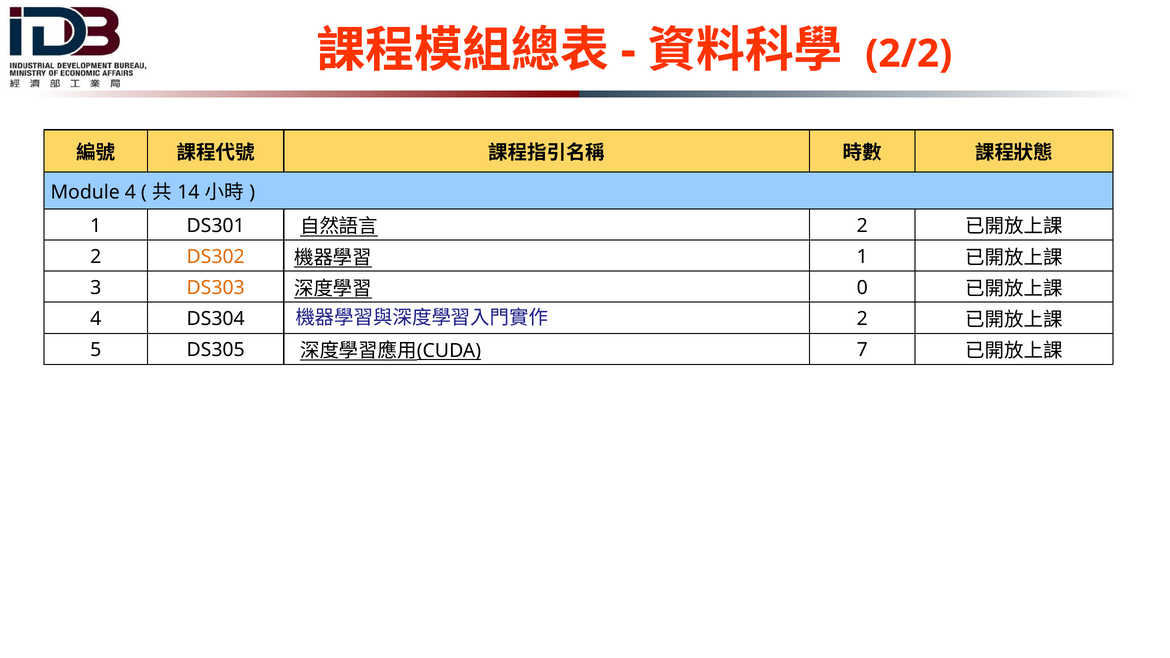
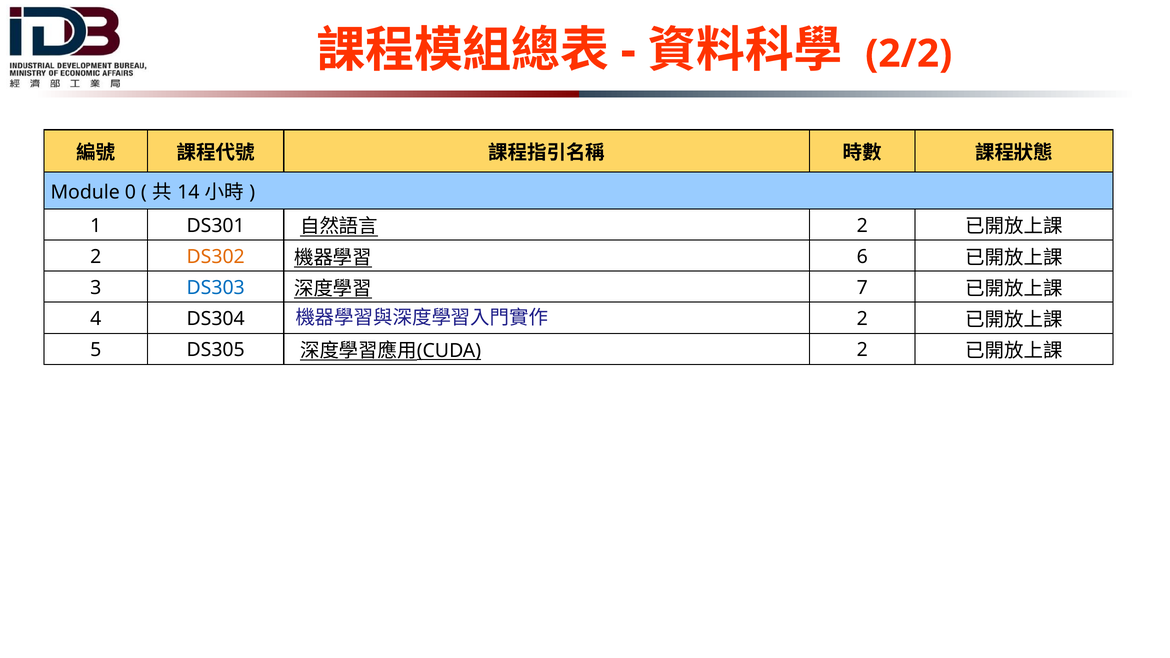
Module 4: 4 -> 0 (130, 192)
1: 1 -> 6 (862, 257)
DS303 colour: orange -> blue (216, 288)
0: 0 -> 7 (862, 288)
7: 7 -> 2 (862, 350)
